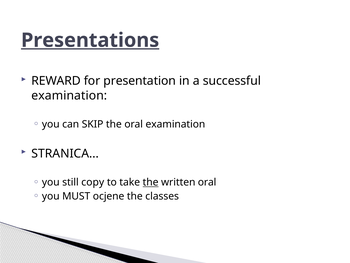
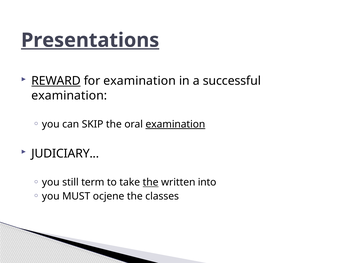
REWARD underline: none -> present (56, 81)
for presentation: presentation -> examination (140, 81)
examination underline: none -> present (175, 124)
STRANICA: STRANICA -> JUDICIARY (65, 153)
copy: copy -> term (93, 182)
written oral: oral -> into (207, 182)
